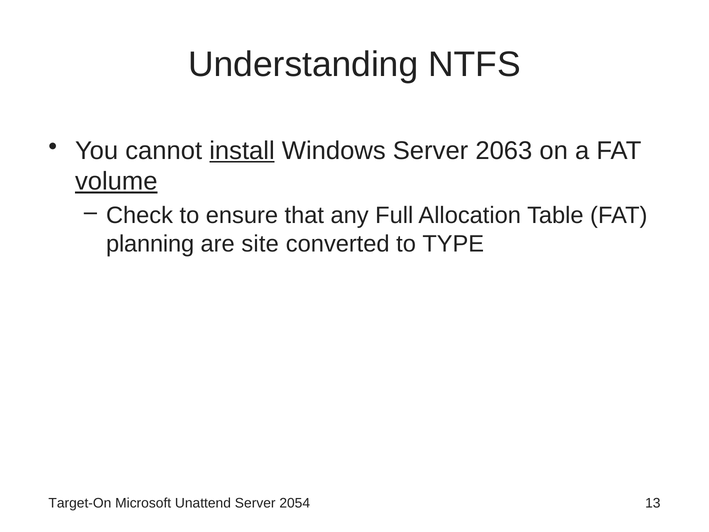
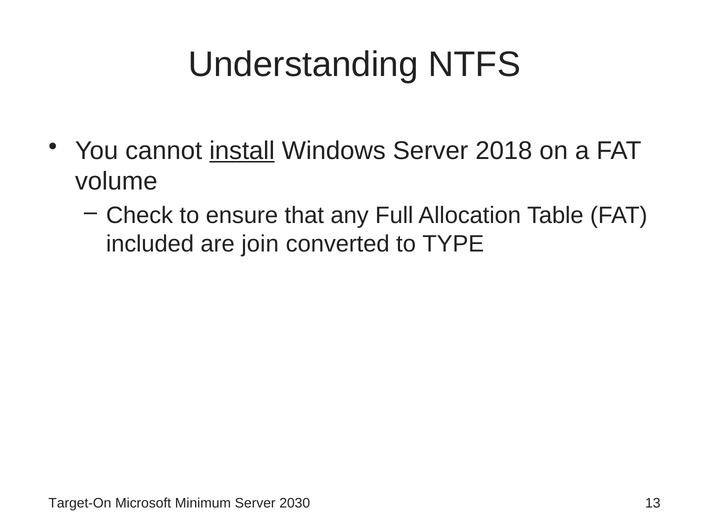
2063: 2063 -> 2018 (504, 151)
volume underline: present -> none (116, 181)
planning: planning -> included (150, 244)
site: site -> join (260, 244)
Unattend: Unattend -> Minimum (203, 503)
2054: 2054 -> 2030 (295, 503)
